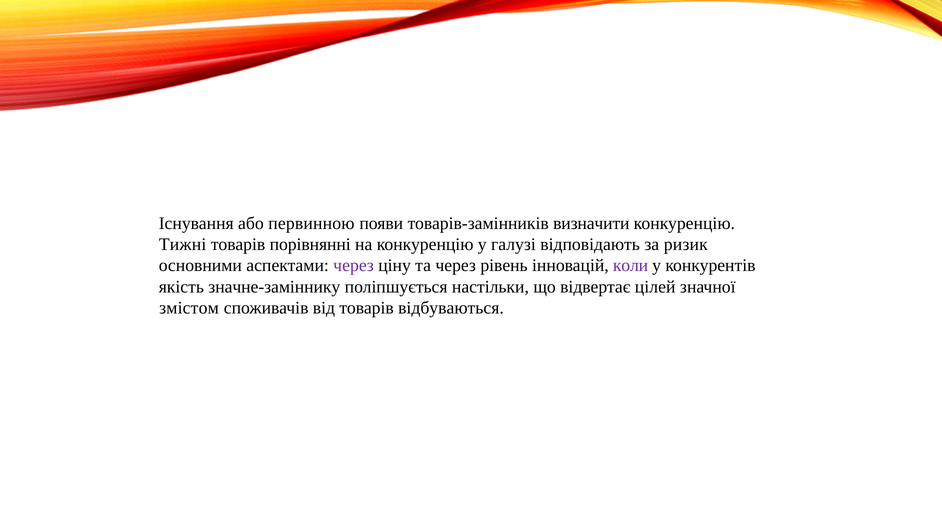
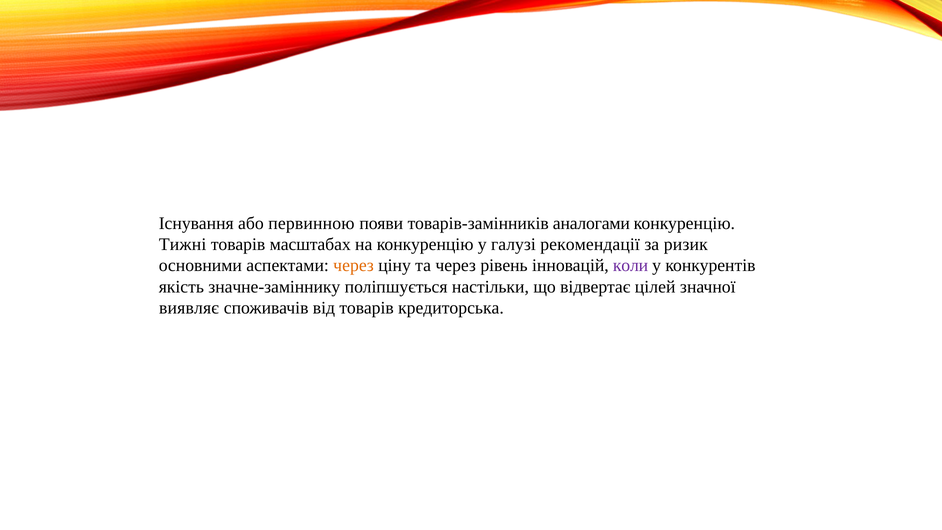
визначити: визначити -> аналогами (591, 223)
порівнянні: порівнянні -> масштабах (310, 244)
відповідають: відповідають -> рекомендації (590, 244)
через colour: purple -> orange (354, 266)
змістом: змістом -> виявляє (189, 308)
відбуваються: відбуваються -> кредиторська (451, 308)
